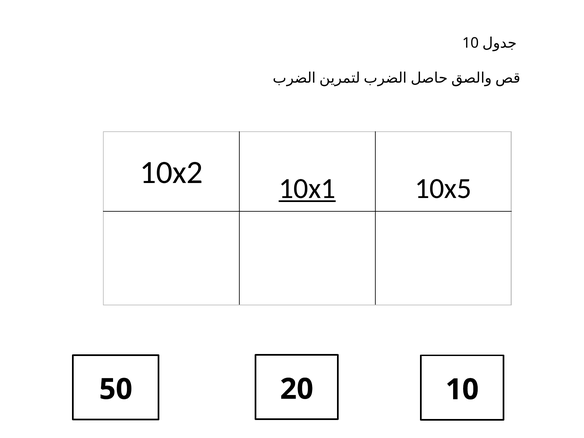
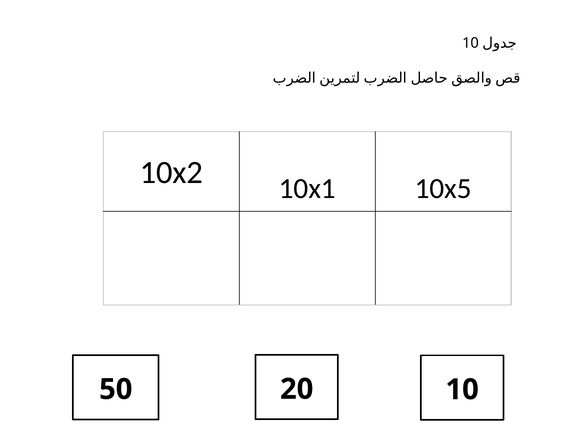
10x1 underline: present -> none (307, 188)
